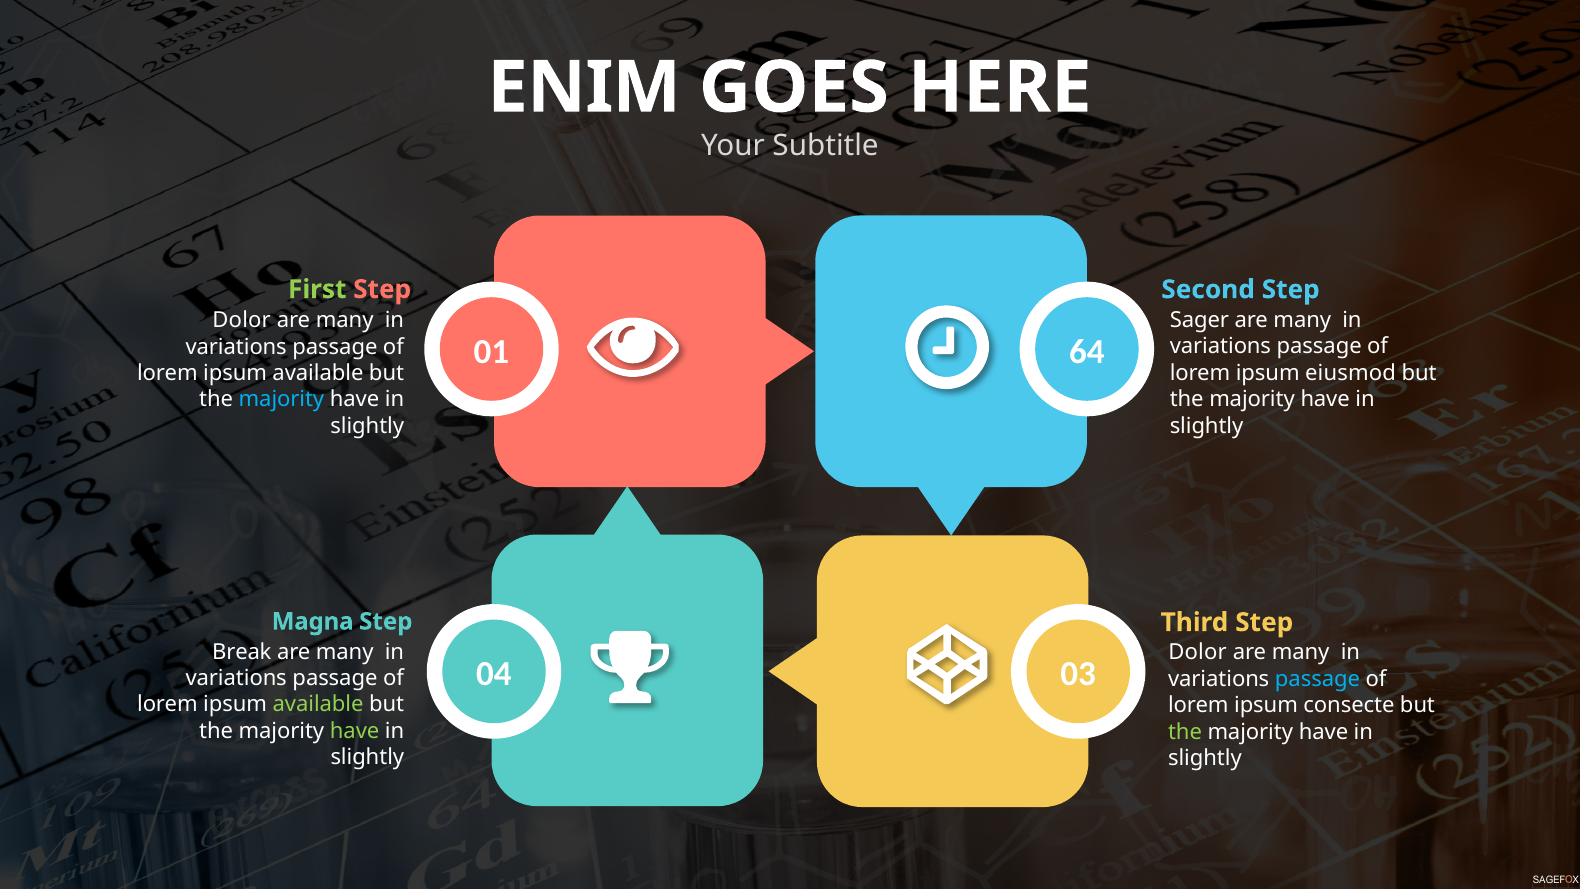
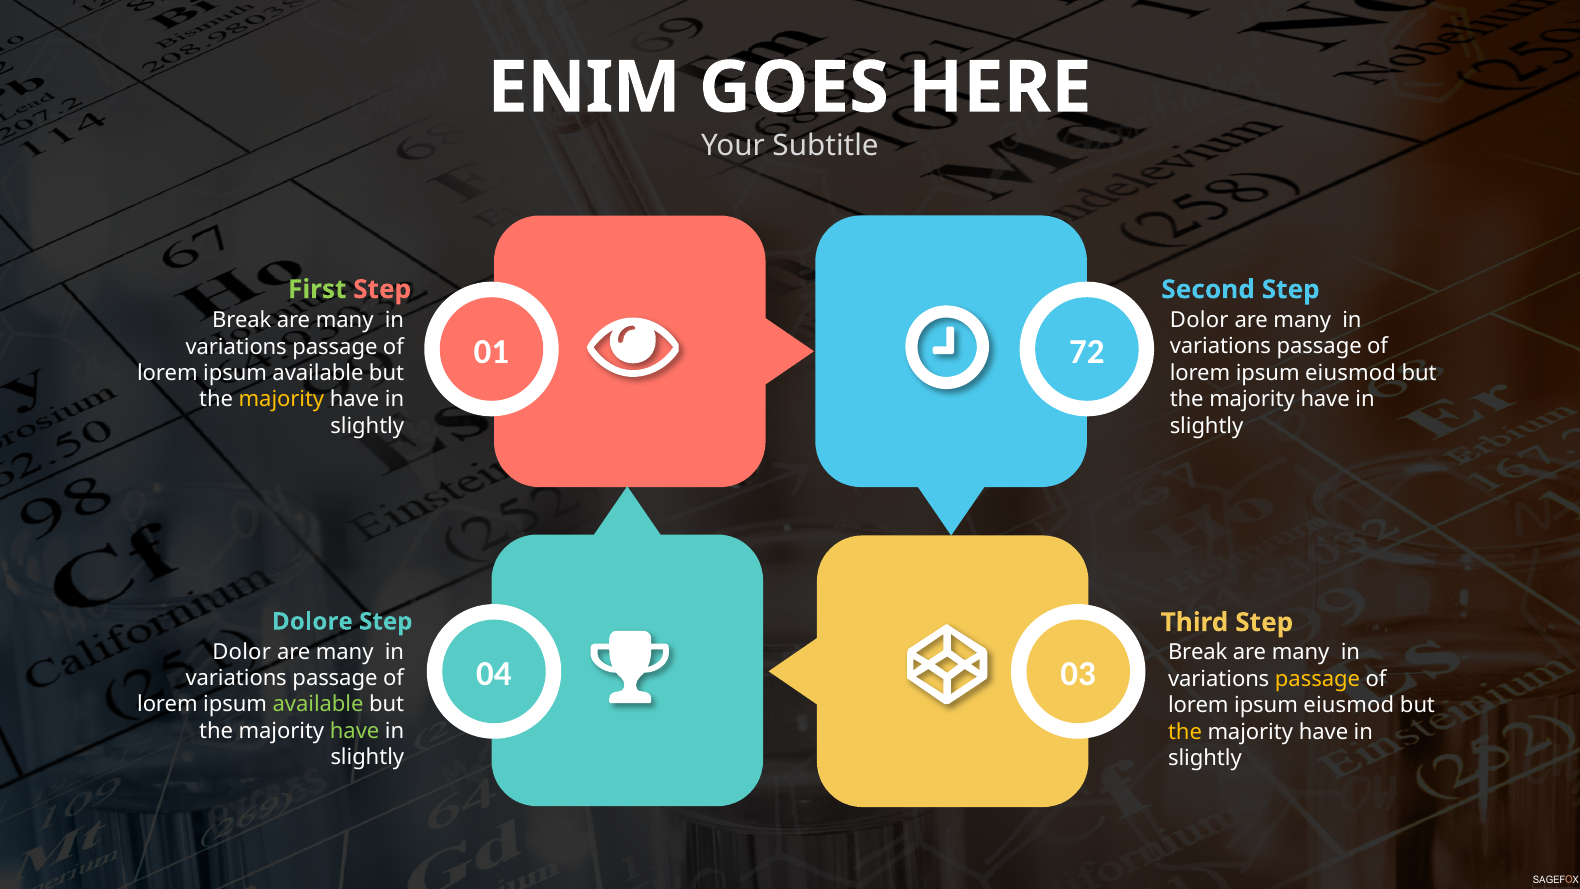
Sager: Sager -> Dolor (1199, 320)
Dolor: Dolor -> Break (242, 320)
64: 64 -> 72 (1087, 351)
majority colour: light blue -> yellow (281, 399)
Magna: Magna -> Dolore (312, 621)
Break: Break -> Dolor (242, 652)
Dolor: Dolor -> Break (1198, 652)
passage colour: light blue -> yellow (1317, 679)
consecte: consecte -> eiusmod (1349, 705)
the colour: light green -> yellow (1185, 732)
